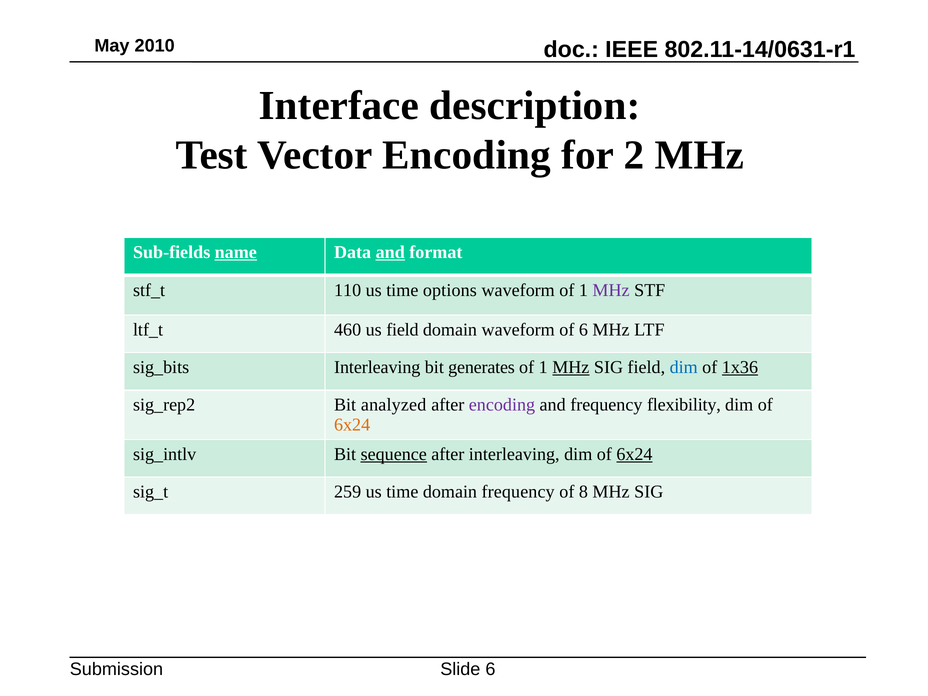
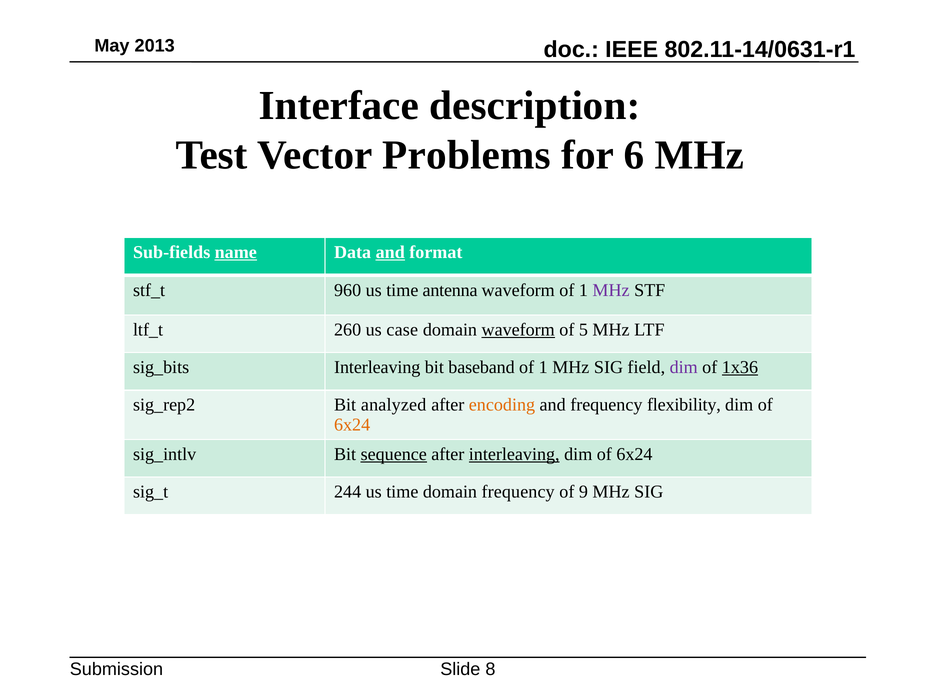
2010: 2010 -> 2013 (155, 46)
Vector Encoding: Encoding -> Problems (467, 155)
2: 2 -> 6 (634, 155)
110: 110 -> 960 (348, 290)
options: options -> antenna (450, 290)
460: 460 -> 260 (348, 330)
us field: field -> case (402, 330)
waveform underline: none -> present (518, 330)
of 6: 6 -> 5 (583, 330)
generates: generates -> baseband (482, 367)
MHz underline: present -> none (571, 367)
dim colour: blue -> purple (684, 367)
encoding colour: purple -> orange (502, 405)
interleaving underline: none -> present (514, 454)
6x24 underline: present -> none (634, 454)
259: 259 -> 244 (348, 492)
8: 8 -> 9 (583, 492)
Slide 6: 6 -> 8 (490, 669)
